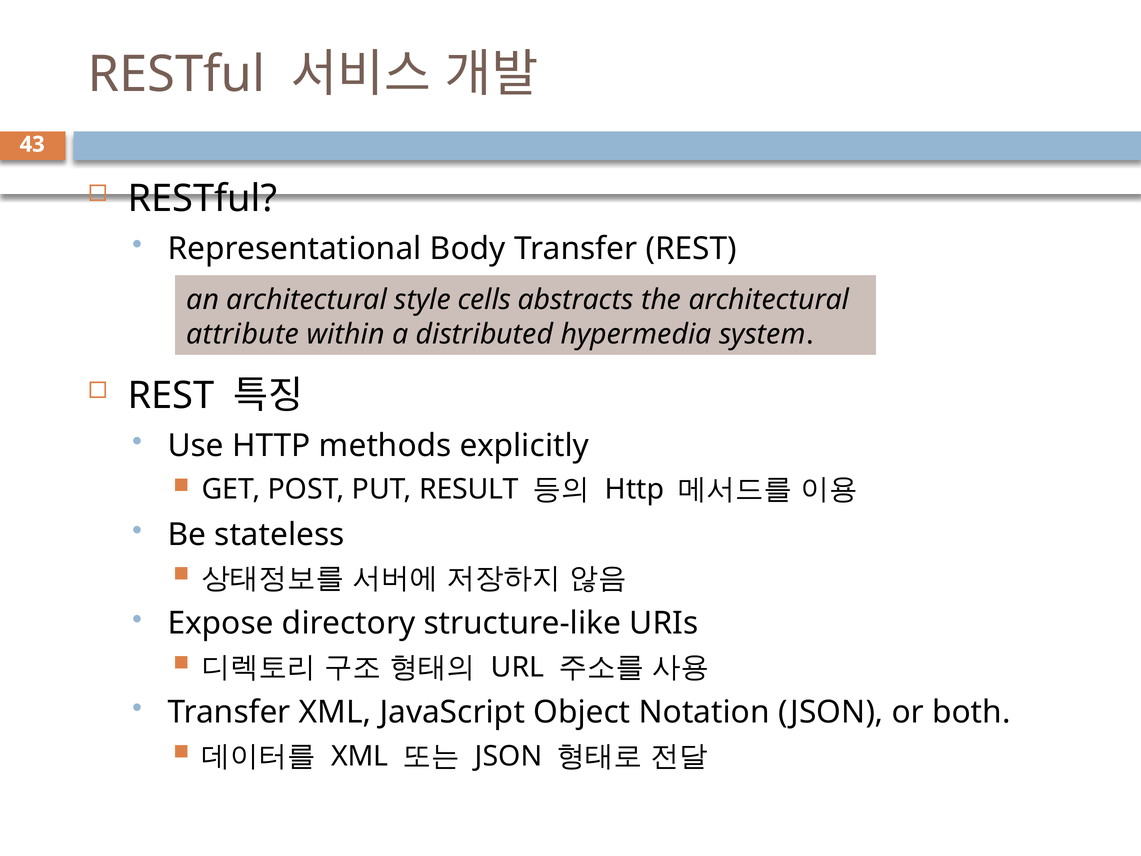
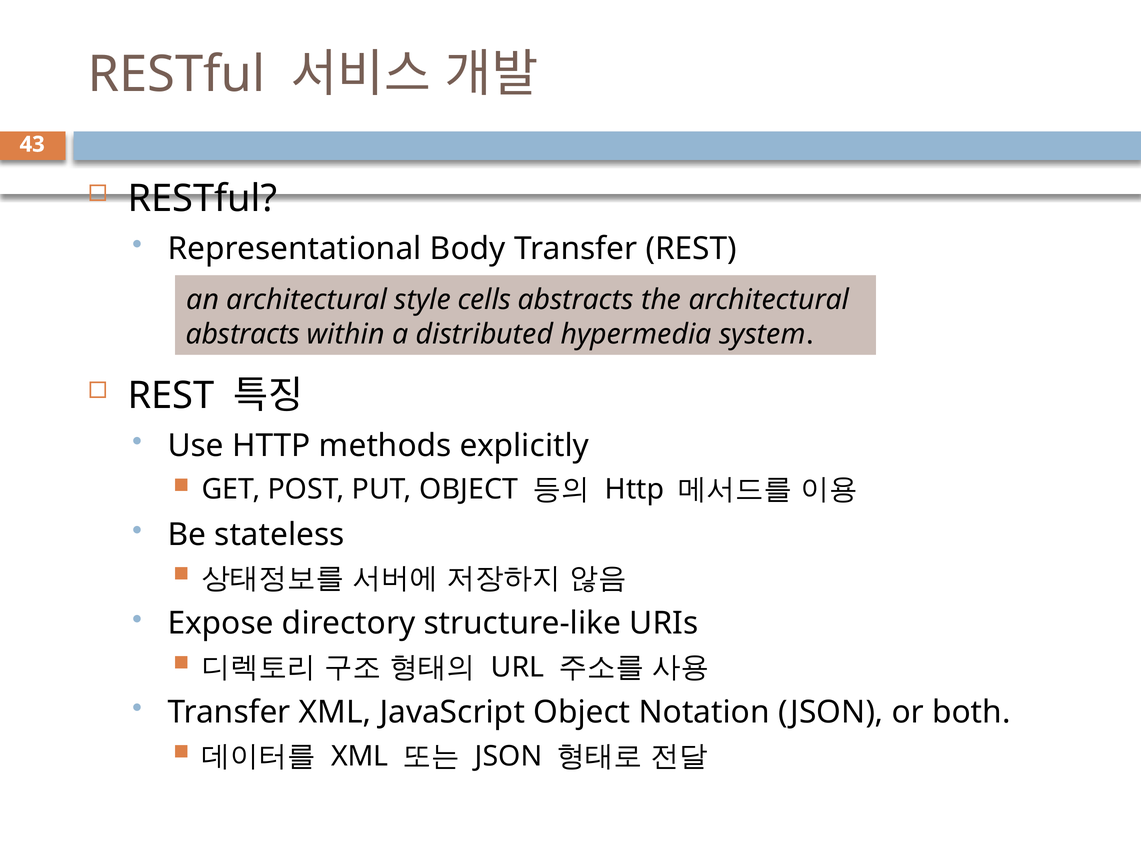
attribute: attribute -> abstracts (243, 334)
PUT RESULT: RESULT -> OBJECT (469, 489)
